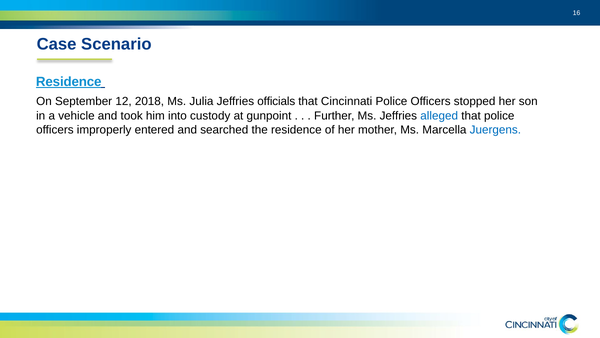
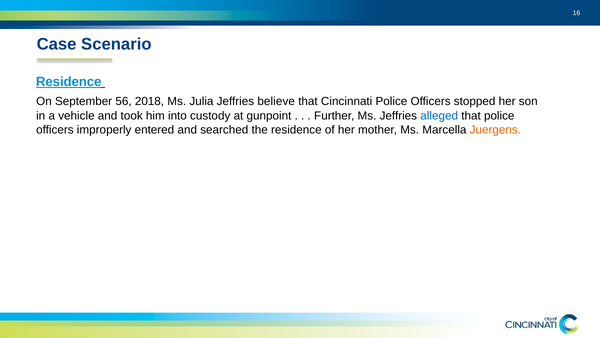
12: 12 -> 56 (124, 101)
officials: officials -> believe (276, 101)
Juergens colour: blue -> orange (495, 129)
